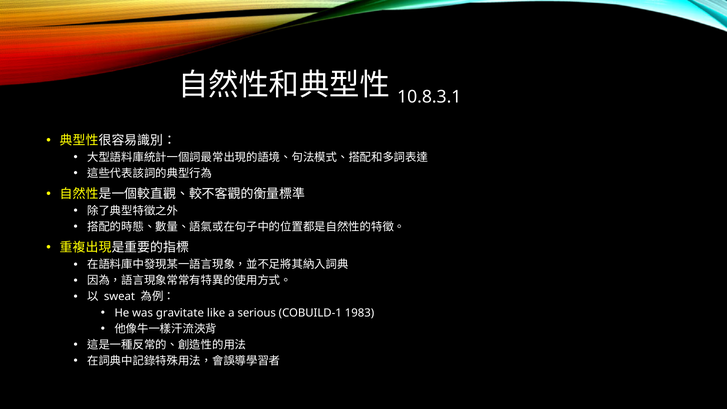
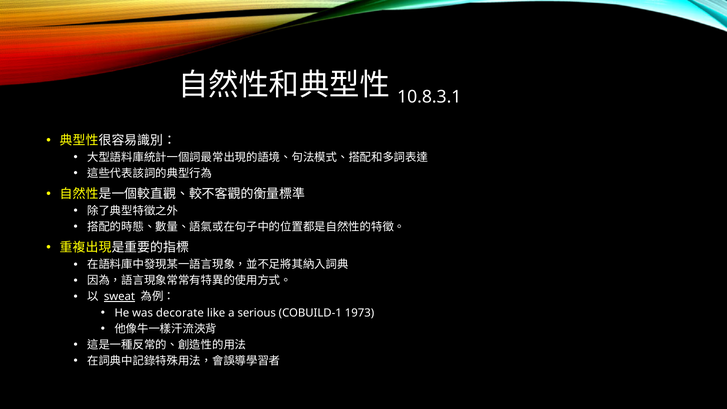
sweat underline: none -> present (119, 297)
gravitate: gravitate -> decorate (180, 313)
1983: 1983 -> 1973 (359, 313)
